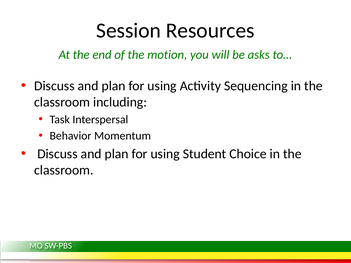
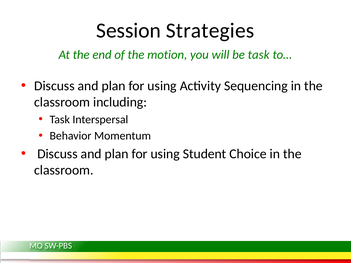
Resources: Resources -> Strategies (210, 31)
be asks: asks -> task (259, 55)
